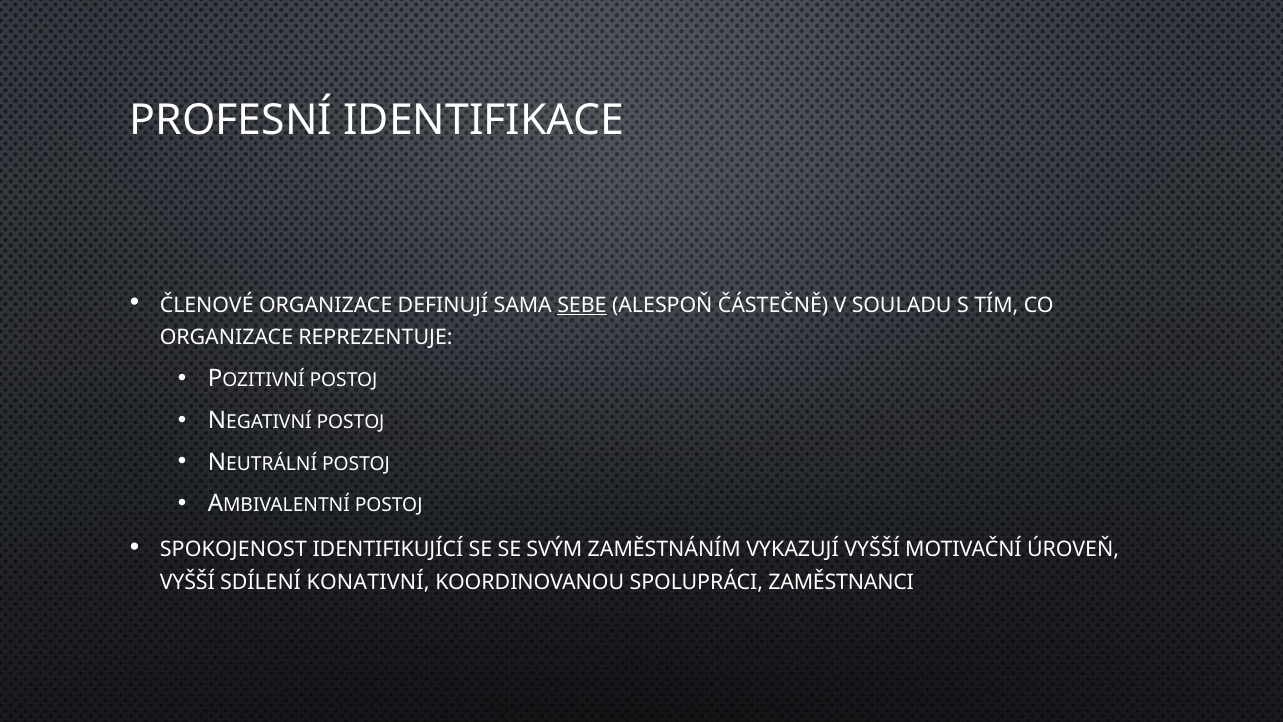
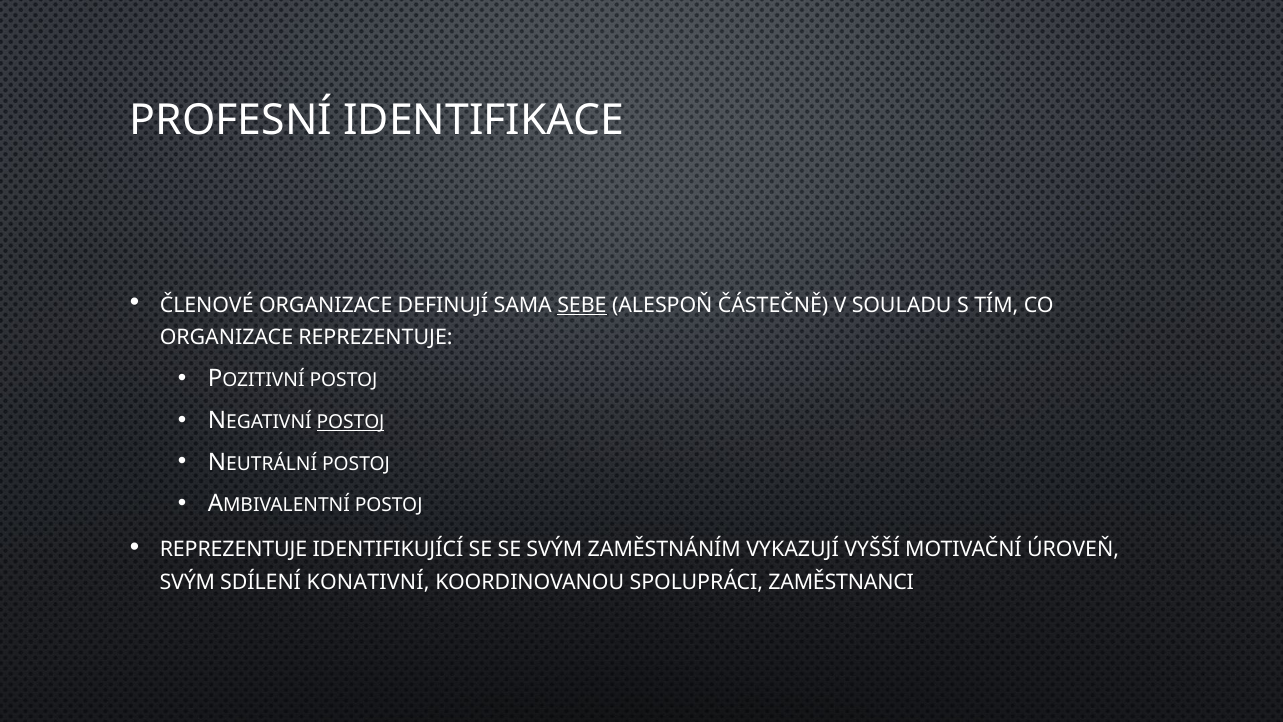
POSTOJ underline: none -> present (351, 422)
SPOKOJENOST: SPOKOJENOST -> REPREZENTUJE (234, 550)
VYŠŠÍ: VYŠŠÍ -> SVÝM (187, 582)
